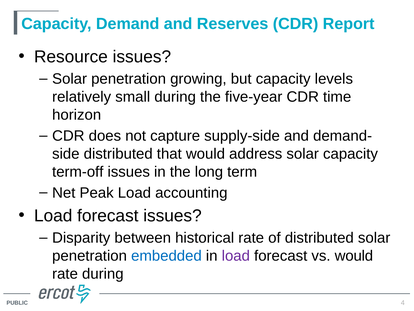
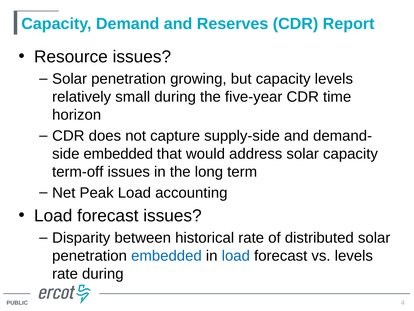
distributed: distributed -> embedded (118, 154)
load colour: purple -> blue (236, 255)
vs would: would -> levels (354, 255)
